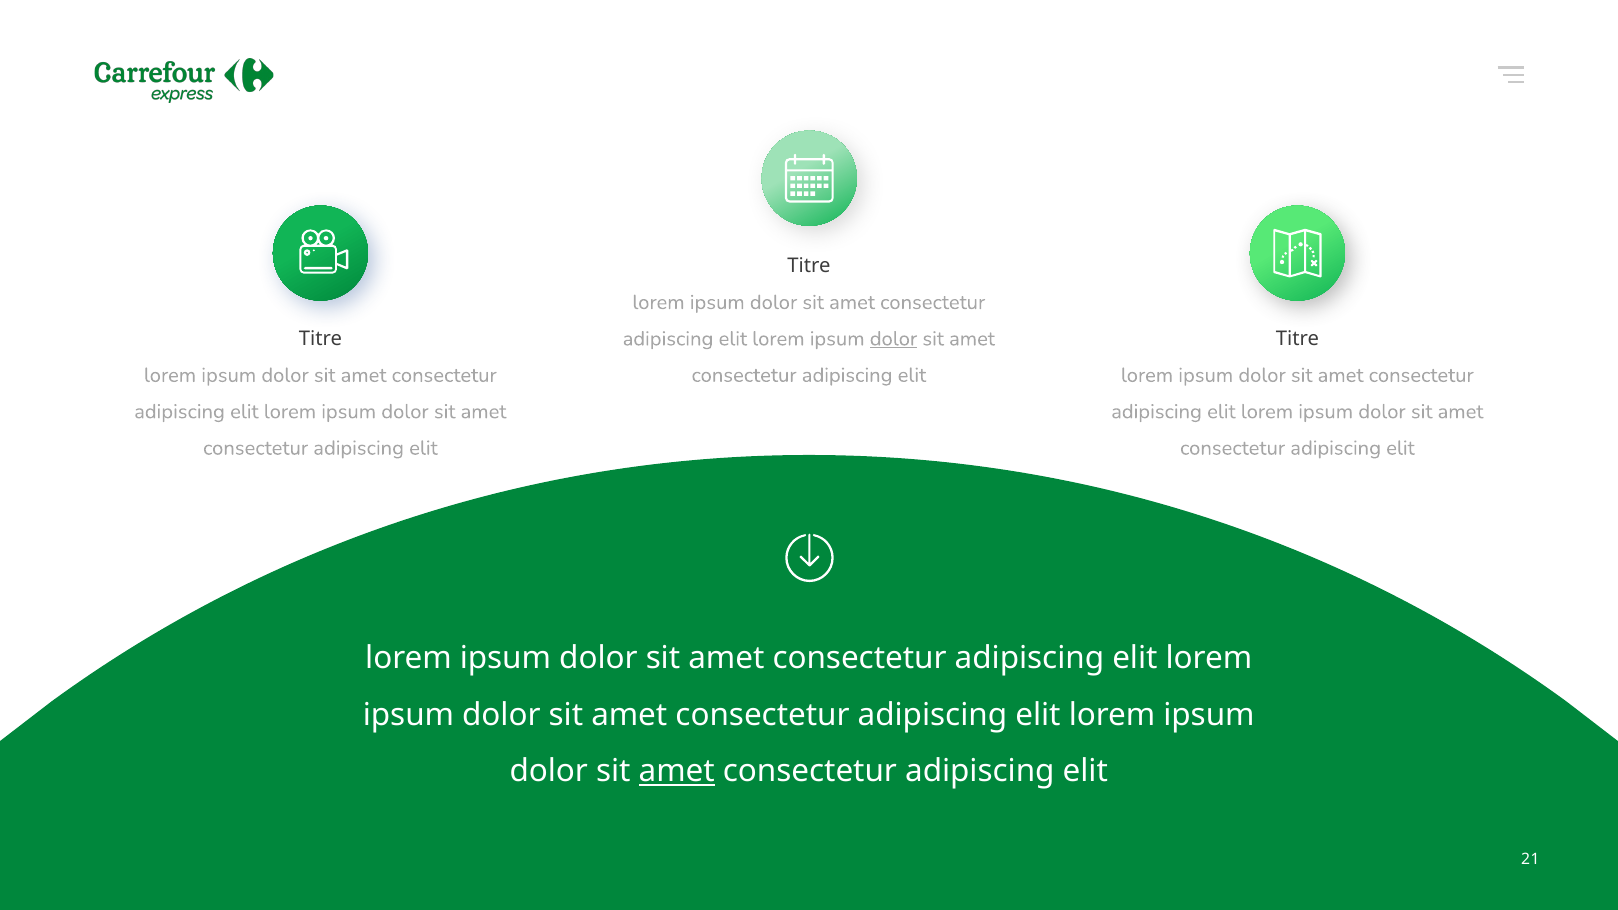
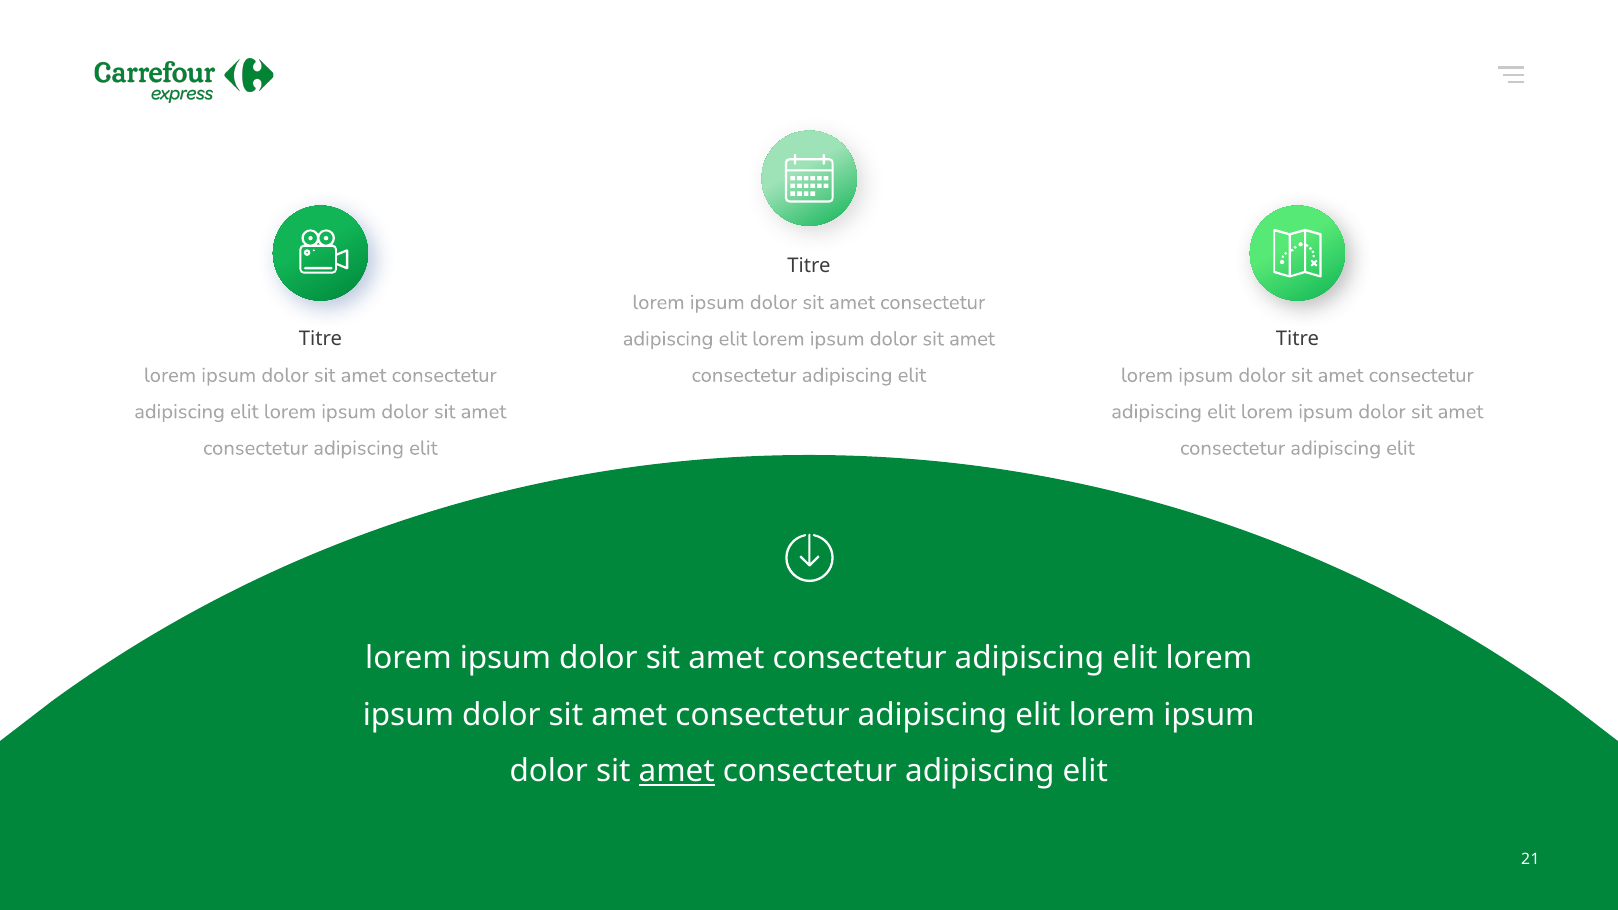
dolor underline: present -> none (893, 339)
